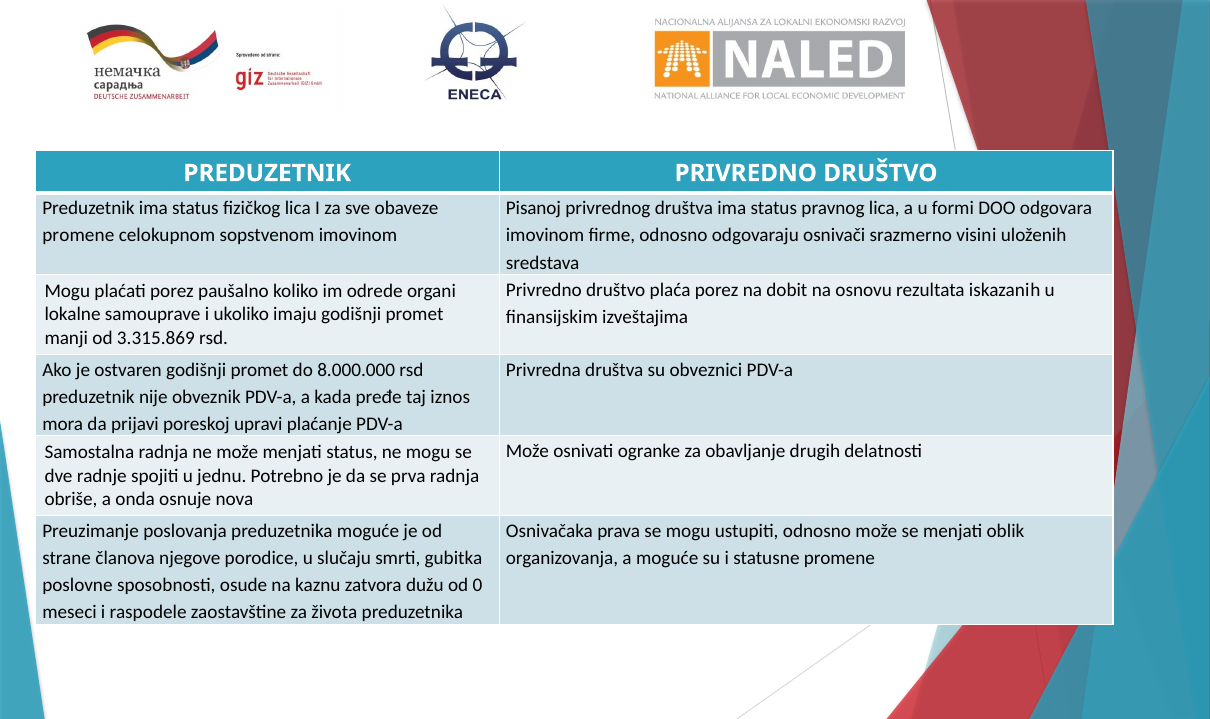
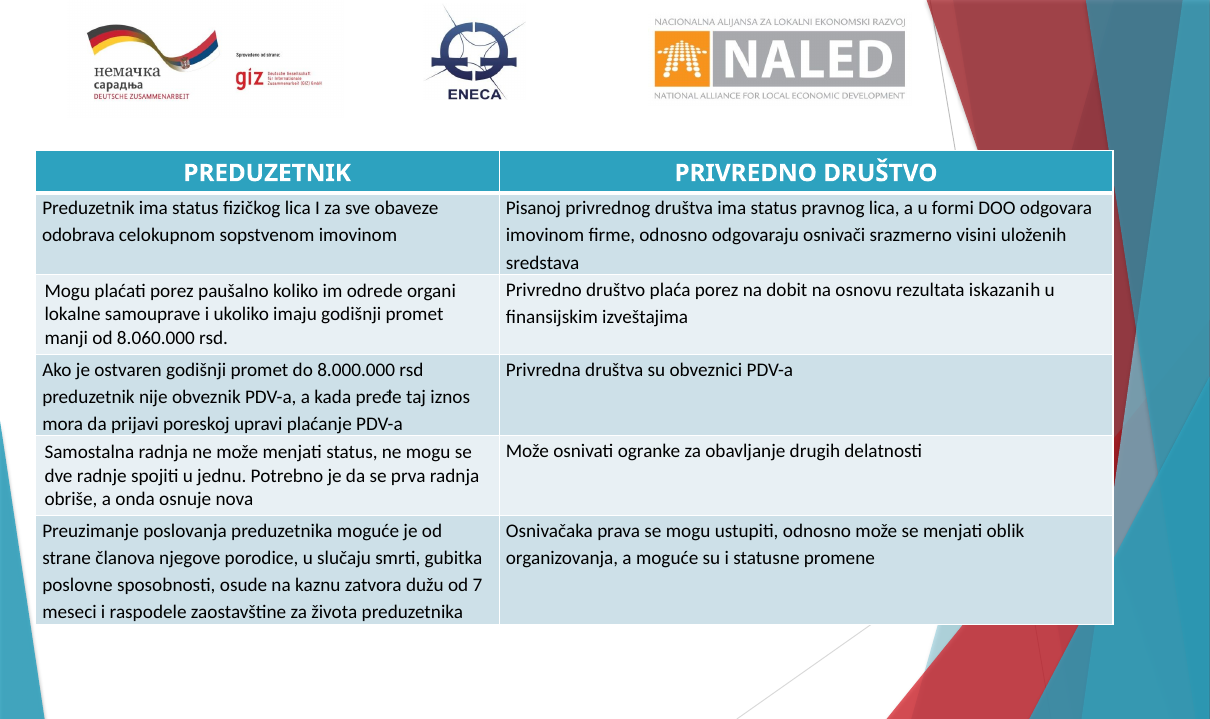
promene: promene -> odobrava (78, 236)
3.315.869: 3.315.869 -> 8.060.000 (156, 338)
0: 0 -> 7 (478, 586)
